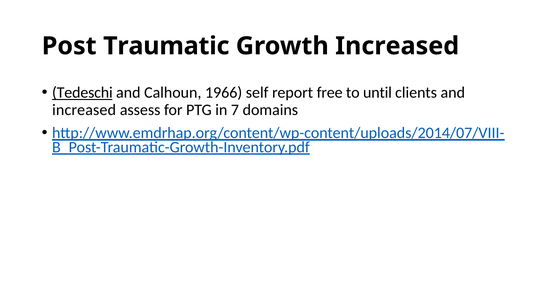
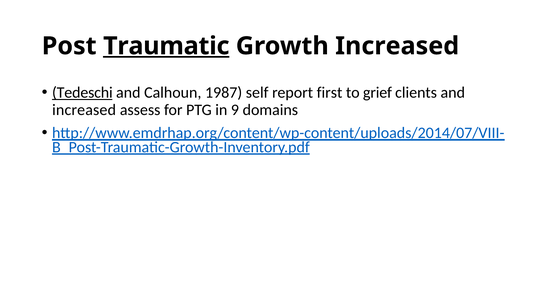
Traumatic underline: none -> present (166, 46)
1966: 1966 -> 1987 (224, 93)
free: free -> first (330, 93)
until: until -> grief (377, 93)
7: 7 -> 9 (235, 110)
